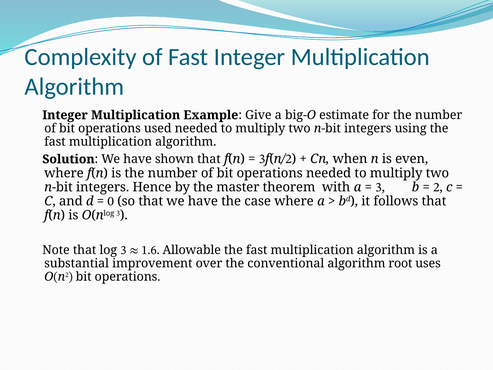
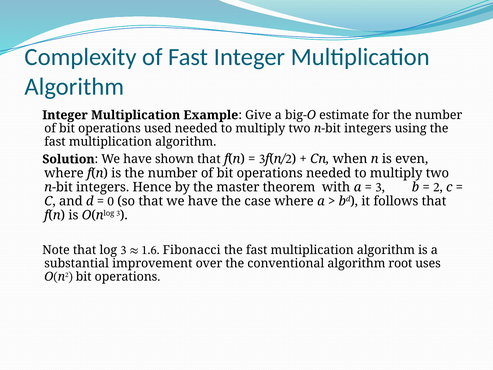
Allowable: Allowable -> Fibonacci (192, 250)
